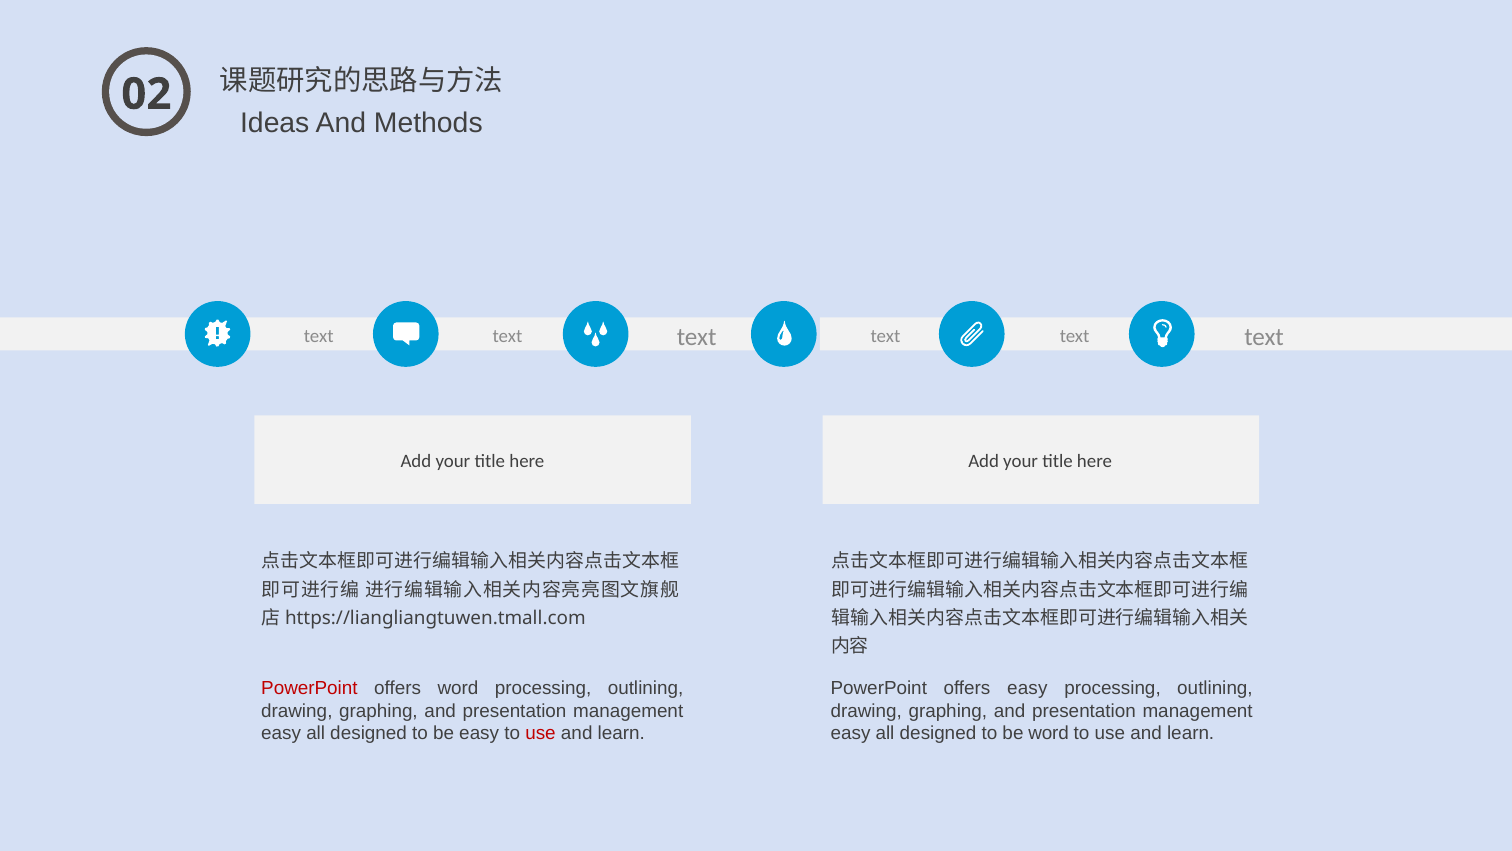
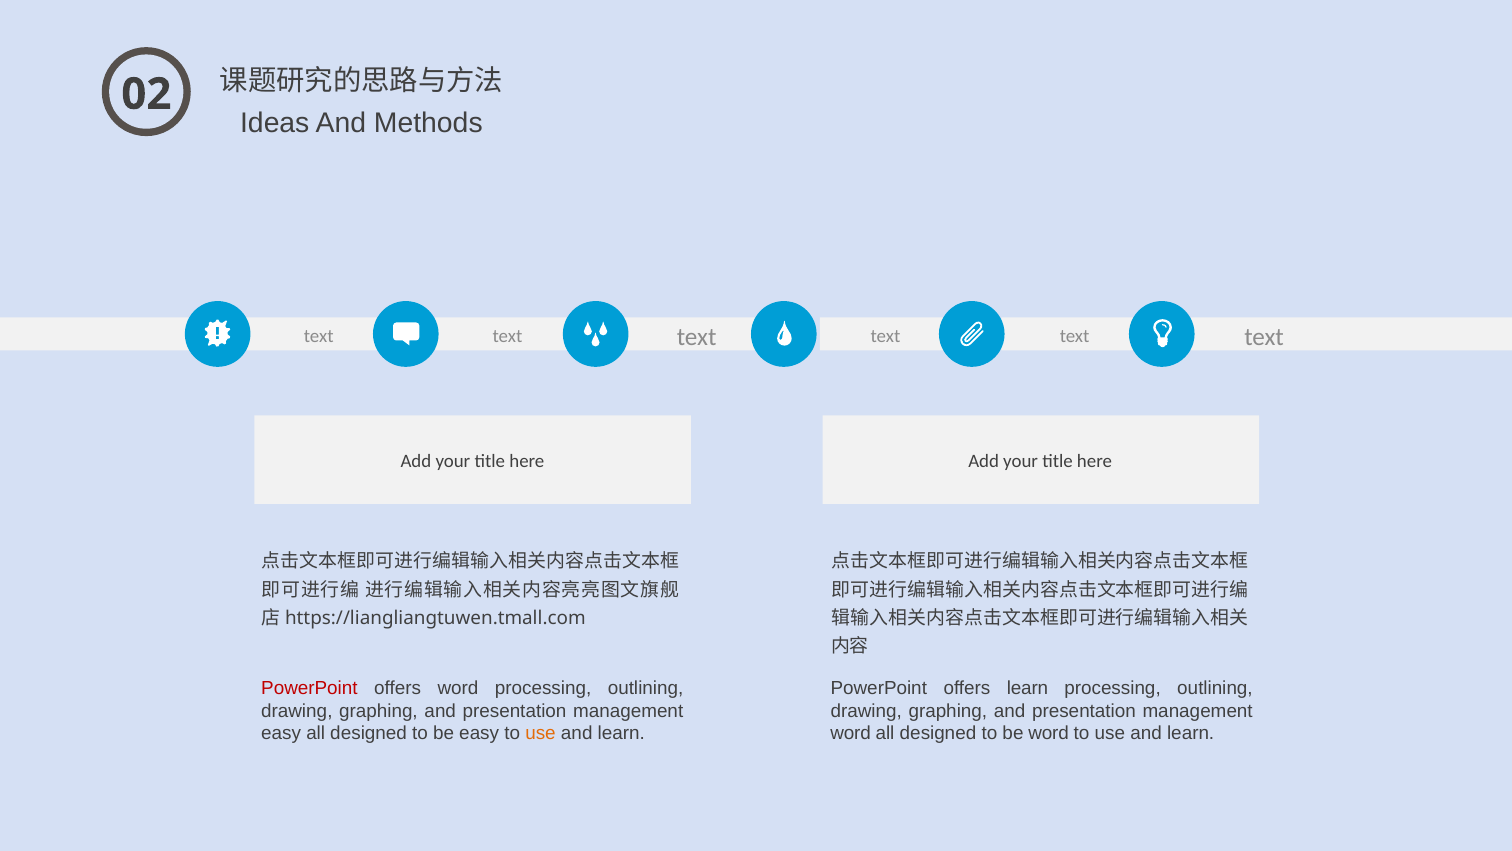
offers easy: easy -> learn (1027, 688)
use colour: red -> orange (540, 733)
easy: easy -> word (851, 733)
